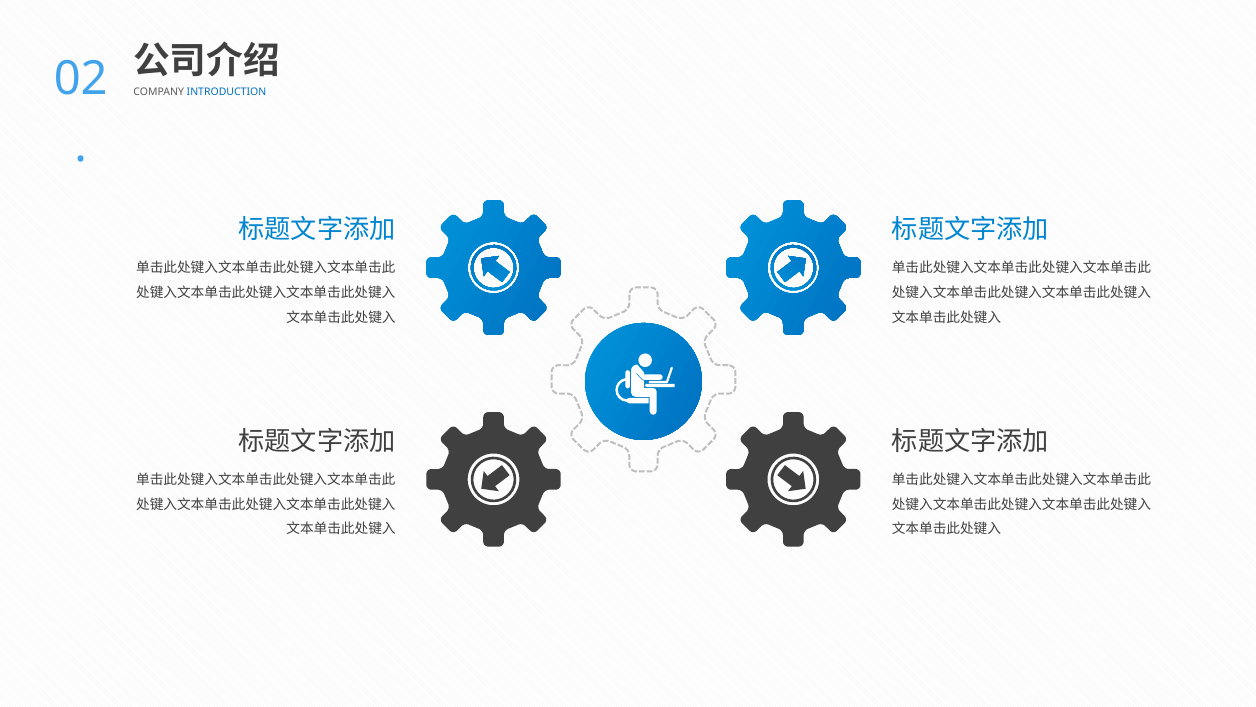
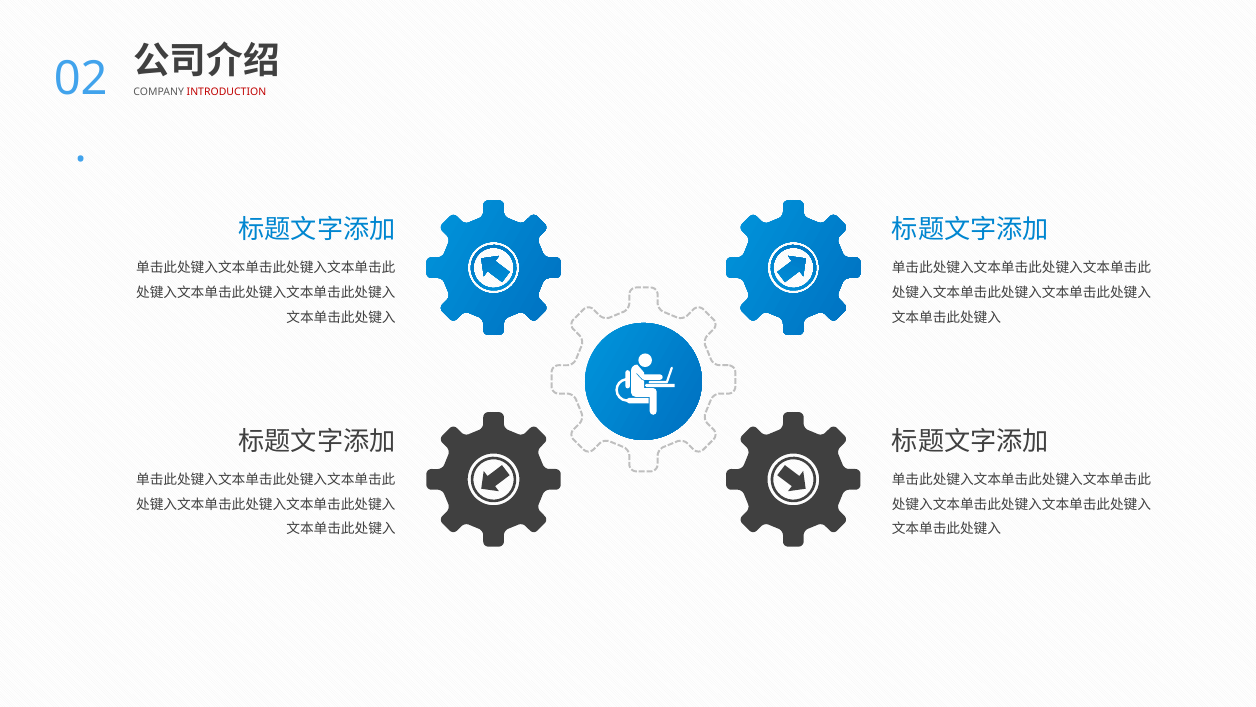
INTRODUCTION colour: blue -> red (226, 92)
